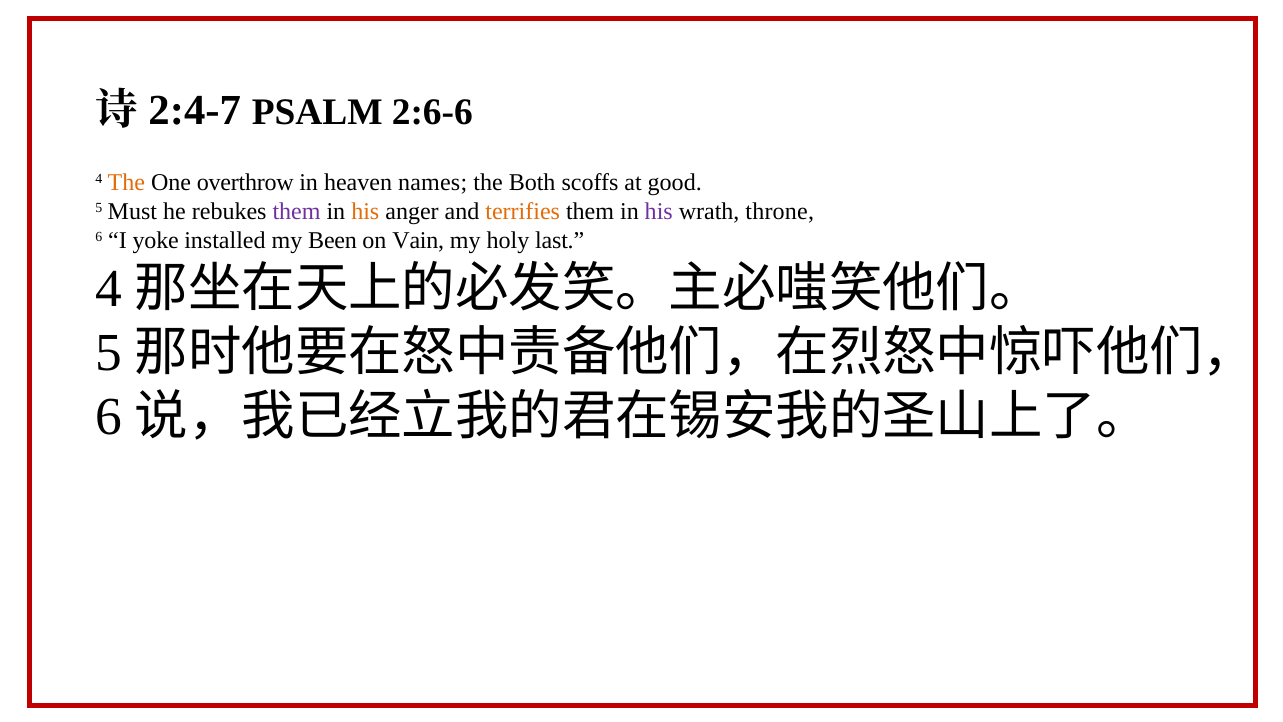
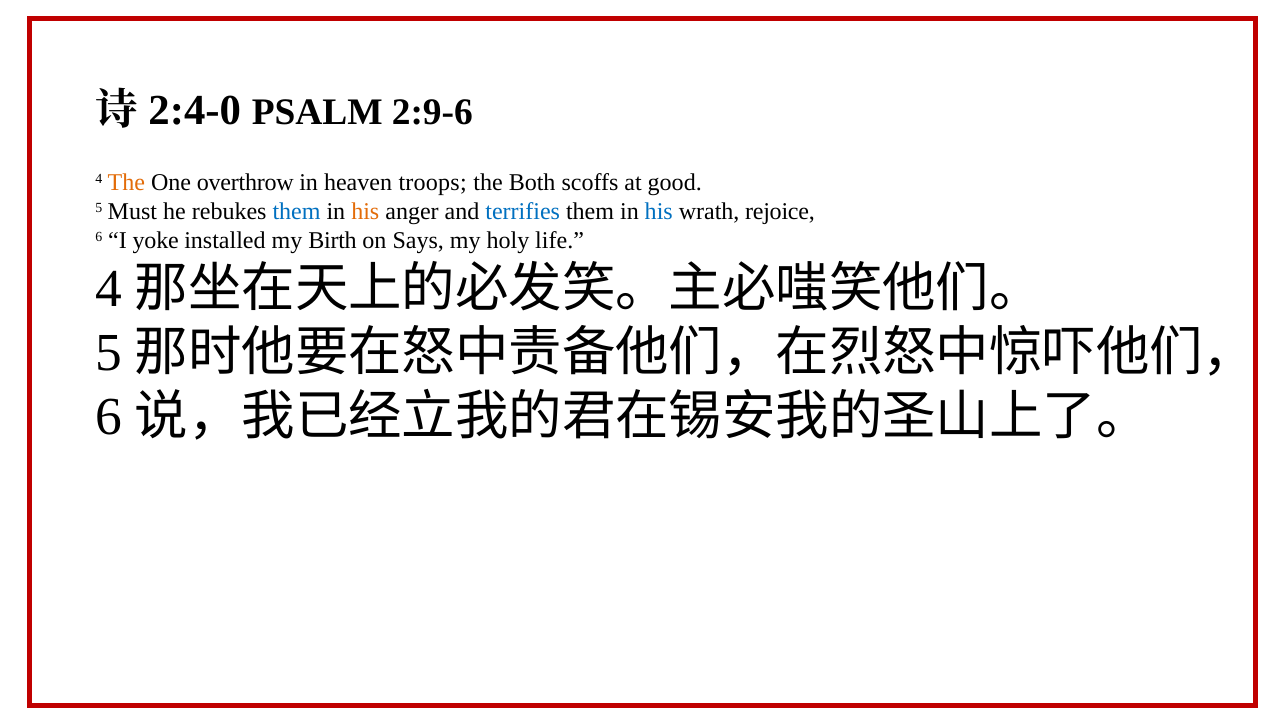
2:4-7: 2:4-7 -> 2:4-0 (195, 110)
2:6-6: 2:6-6 -> 2:9-6 (432, 112)
names: names -> troops (433, 183)
them colour: purple -> blue (297, 211)
terrifies colour: orange -> blue (523, 211)
his colour: purple -> blue (659, 211)
throne: throne -> rejoice (780, 211)
Been: Been -> Birth (333, 240)
Vain: Vain -> Says (418, 240)
last: last -> life (560, 240)
